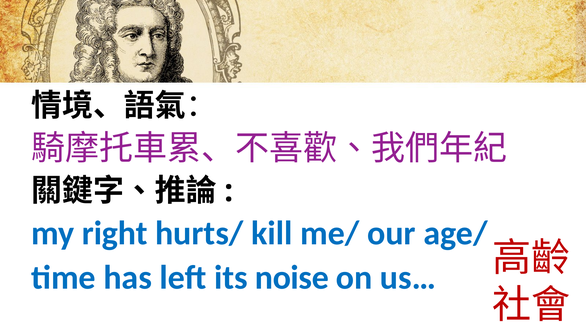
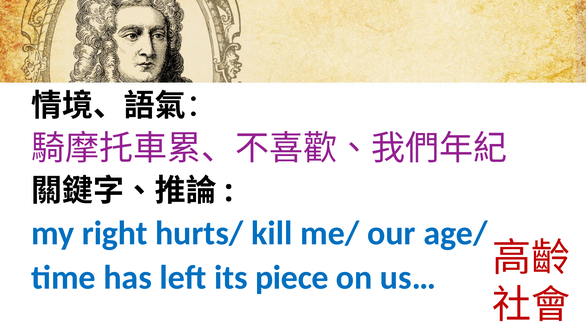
noise: noise -> piece (292, 277)
